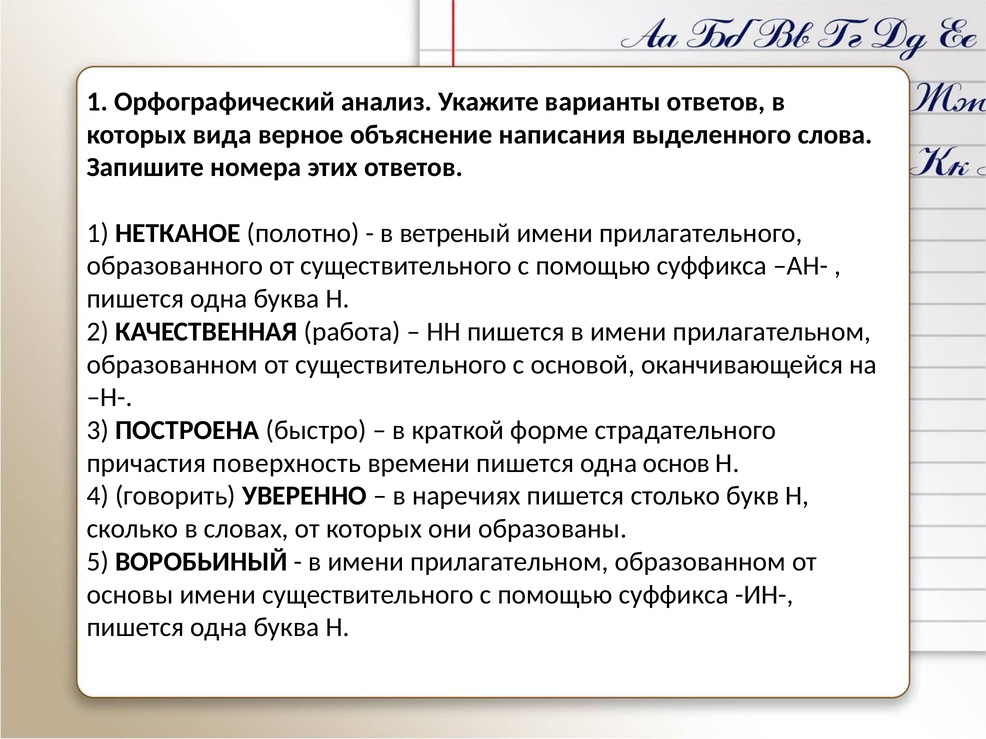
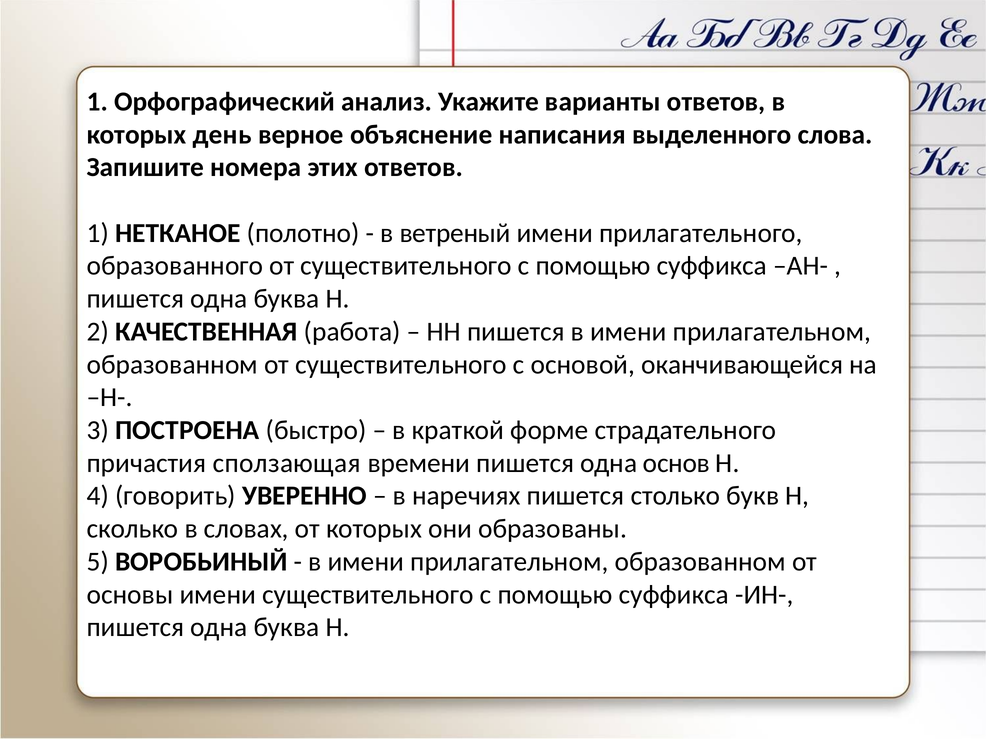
вида: вида -> день (222, 135)
поверхность: поверхность -> сползающая (287, 463)
